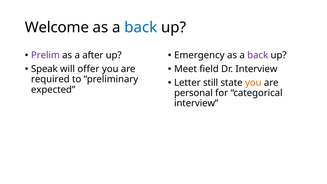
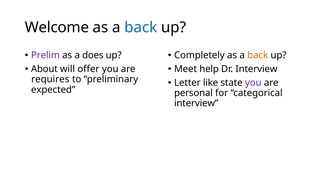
after: after -> does (93, 55)
Emergency: Emergency -> Completely (199, 55)
back colour: purple -> orange (258, 55)
Speak: Speak -> About (44, 69)
field: field -> help (209, 69)
required: required -> requires (50, 79)
still: still -> like (211, 83)
you colour: orange -> purple (253, 83)
